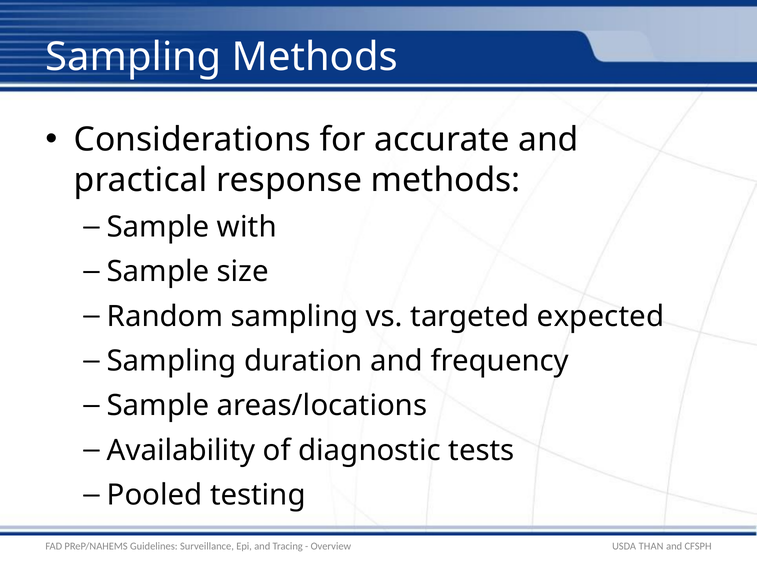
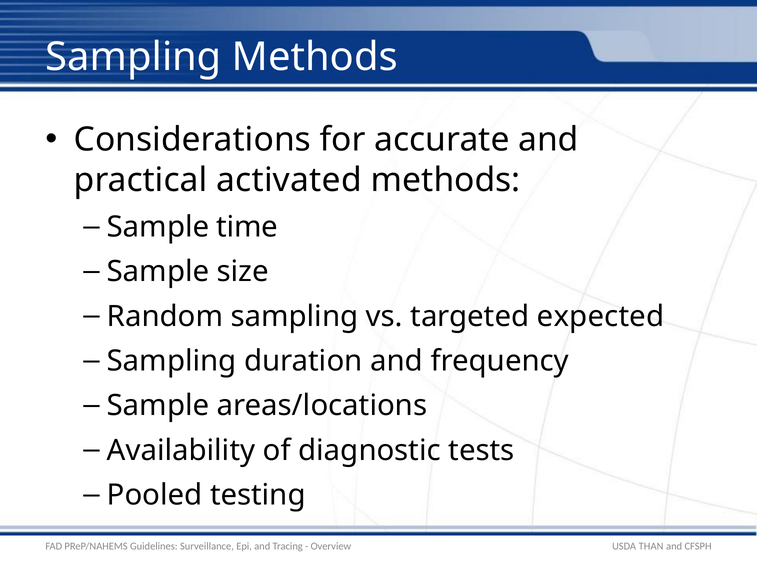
response: response -> activated (289, 180)
with: with -> time (247, 227)
